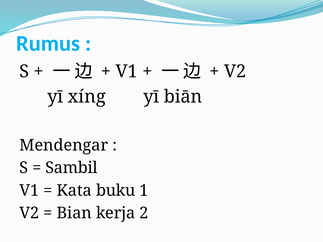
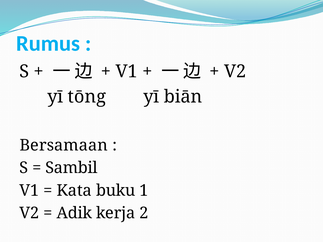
xíng: xíng -> tōng (87, 97)
Mendengar: Mendengar -> Bersamaan (64, 145)
Bian: Bian -> Adik (74, 213)
